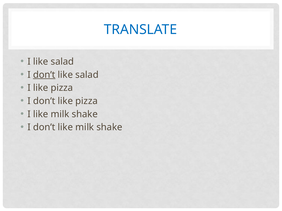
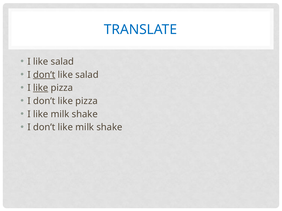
like underline: none -> present (41, 88)
